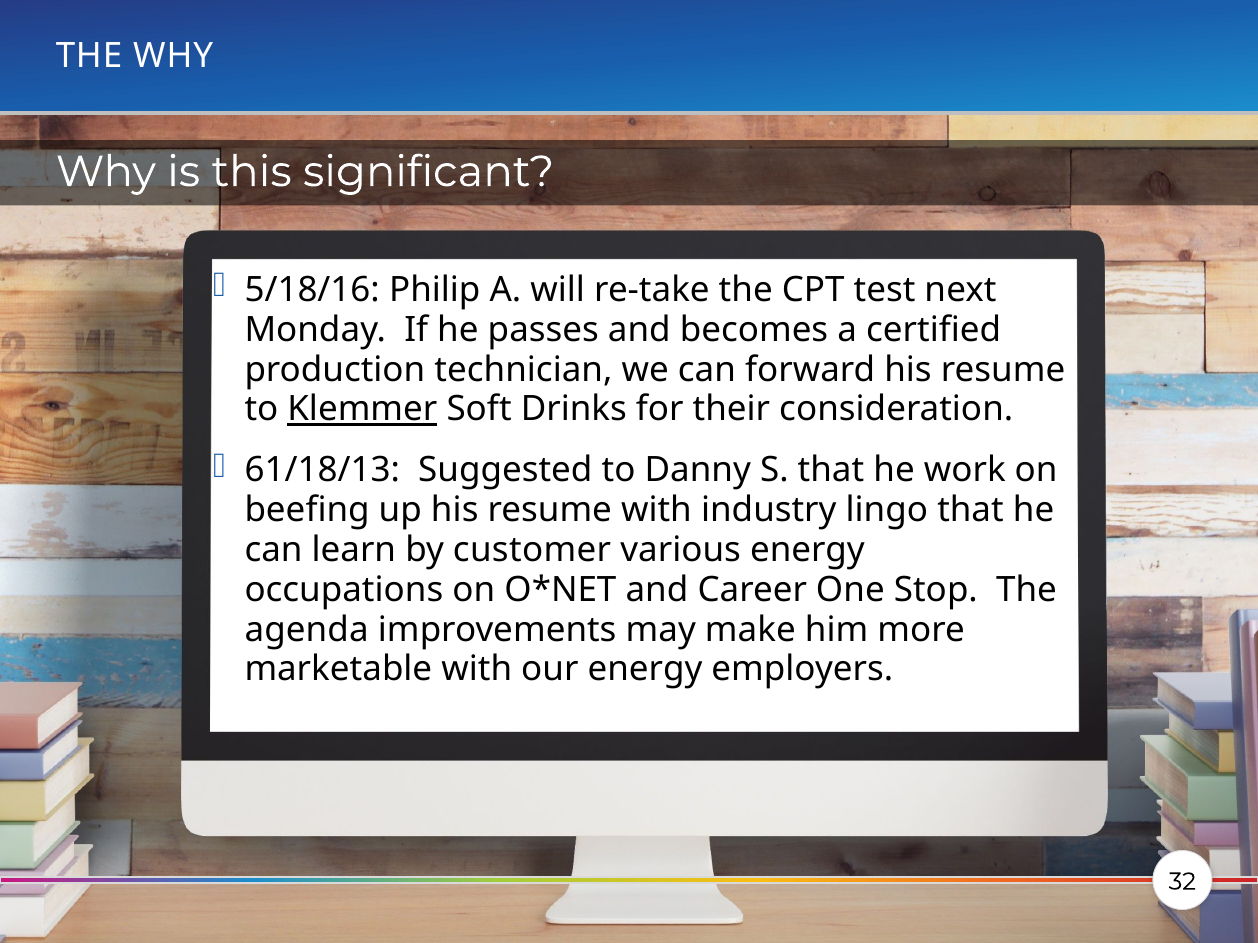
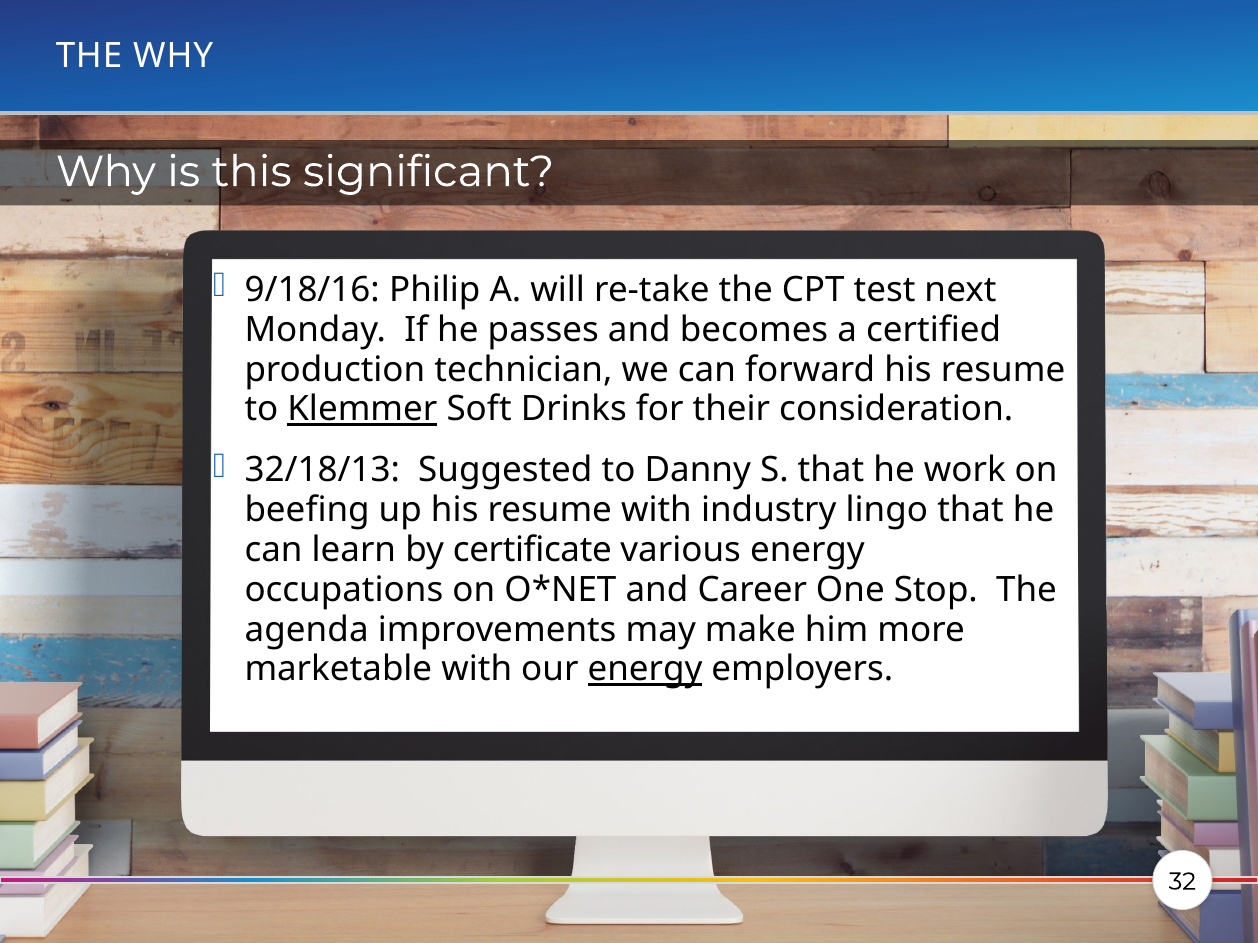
5/18/16: 5/18/16 -> 9/18/16 (312, 290)
61/18/13: 61/18/13 -> 32/18/13 (322, 470)
customer: customer -> certificate (532, 550)
energy underline: none -> present (645, 670)
